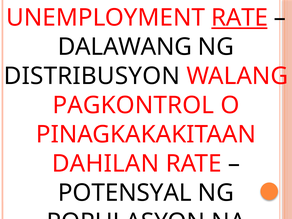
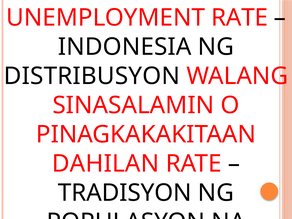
RATE underline: present -> none (240, 18)
DALAWANG: DALAWANG -> INDONESIA (125, 47)
PAGKONTROL: PAGKONTROL -> SINASALAMIN (133, 105)
POTENSYAL: POTENSYAL -> TRADISYON (125, 193)
